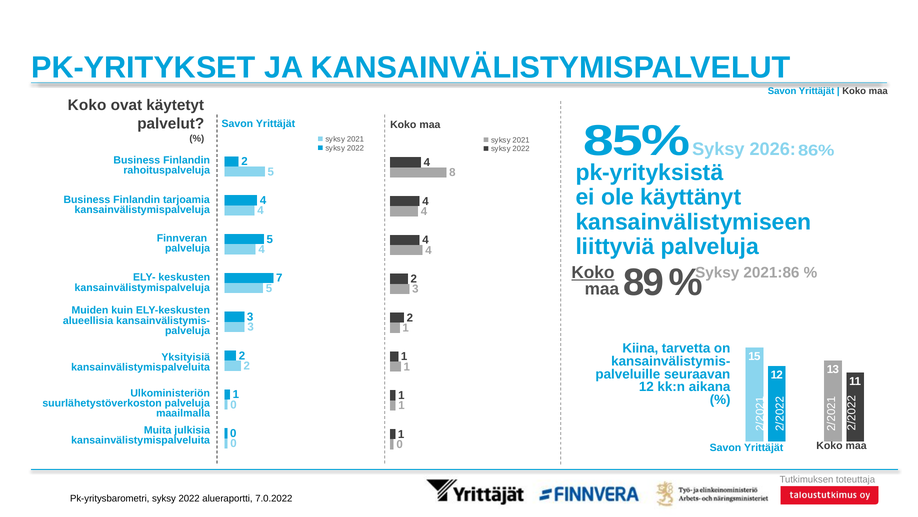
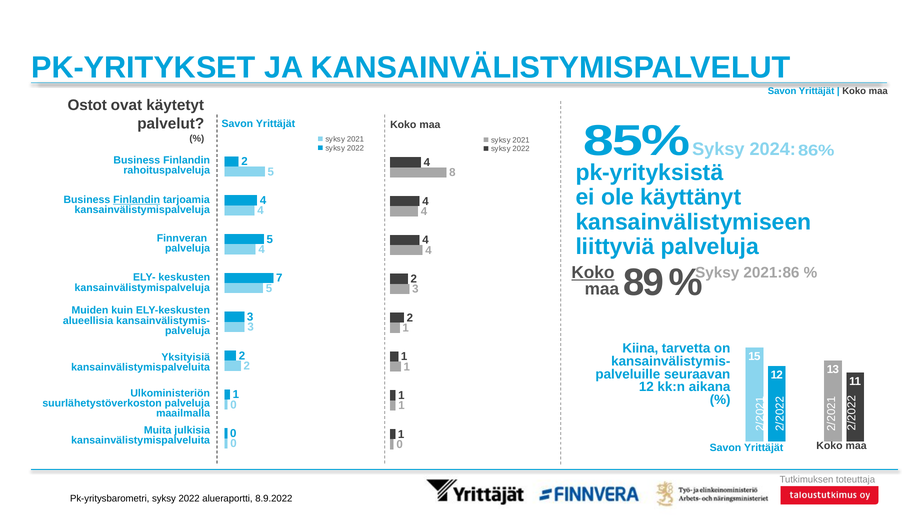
Koko: Koko -> Ostot (87, 105)
2026: 2026 -> 2024 (773, 149)
Finlandin underline: none -> present (137, 200)
7.0.2022: 7.0.2022 -> 8.9.2022 (274, 498)
